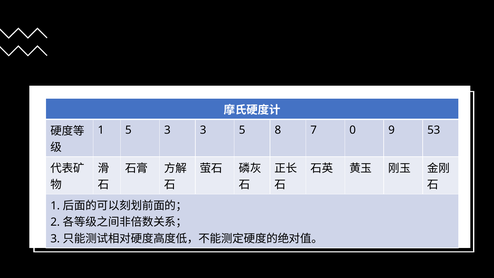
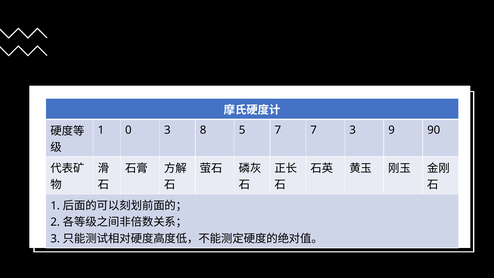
1 5: 5 -> 0 (128, 130)
3 3: 3 -> 8 (203, 130)
5 8: 8 -> 7 (278, 130)
7 0: 0 -> 3 (353, 130)
53: 53 -> 90 (434, 130)
